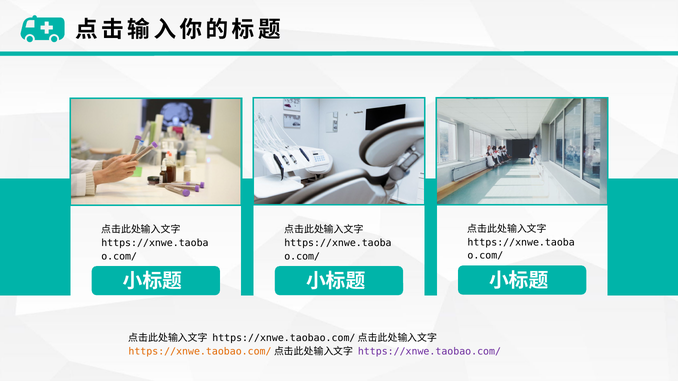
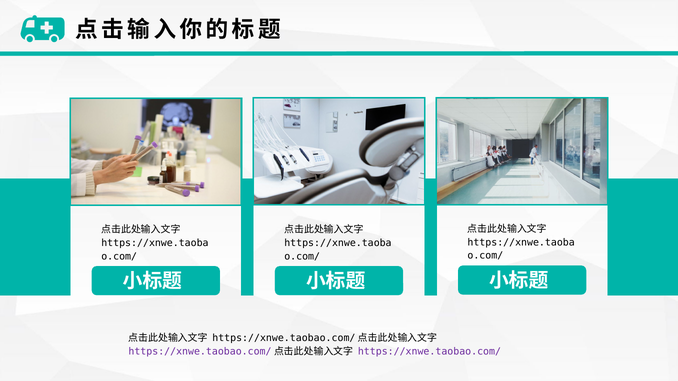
https://xnwe.taobao.com/ colour: orange -> purple (200, 352)
